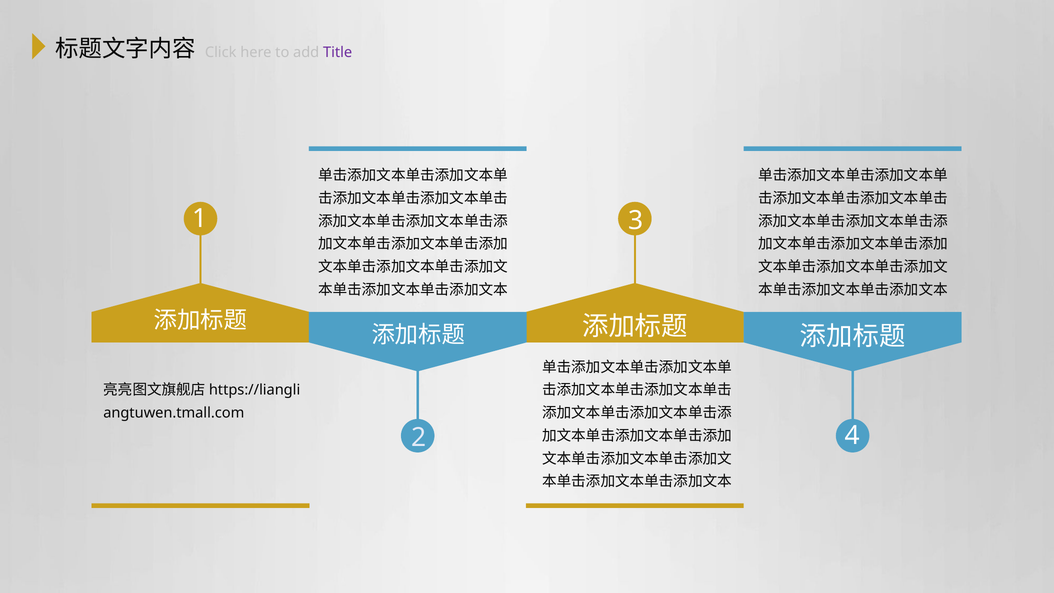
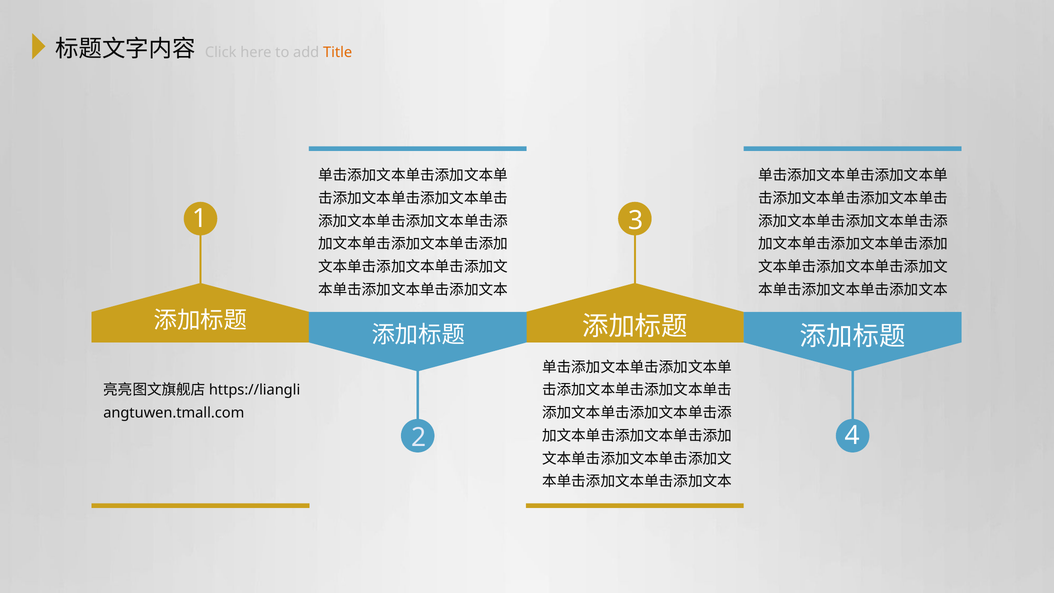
Title colour: purple -> orange (338, 52)
